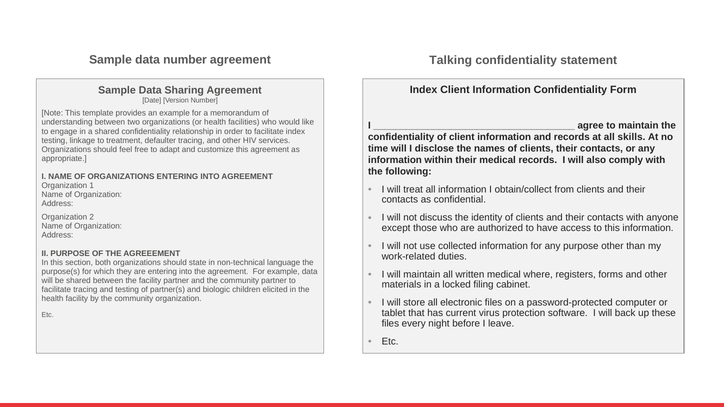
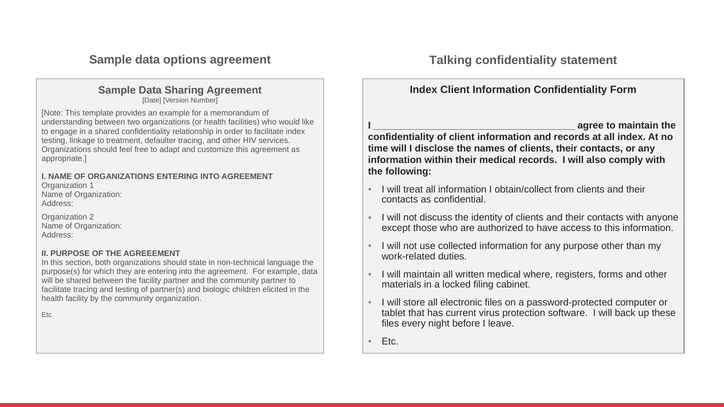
data number: number -> options (185, 60)
all skills: skills -> index (632, 137)
